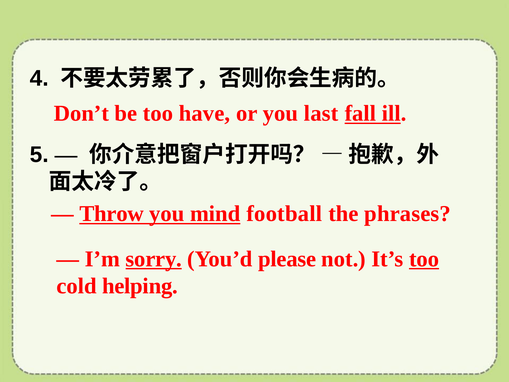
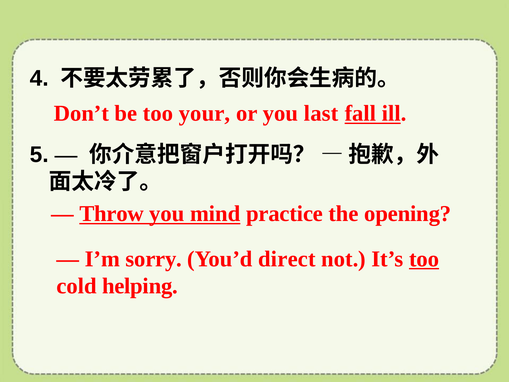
have: have -> your (205, 113)
football: football -> practice (284, 214)
phrases: phrases -> opening (408, 214)
sorry underline: present -> none (154, 259)
please: please -> direct (287, 259)
